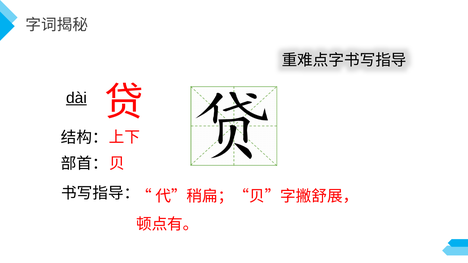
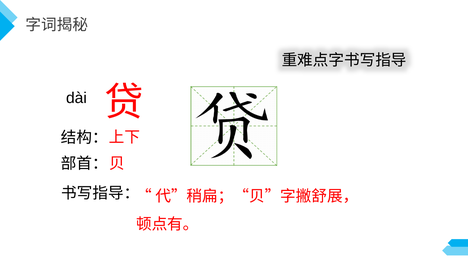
dài underline: present -> none (76, 98)
